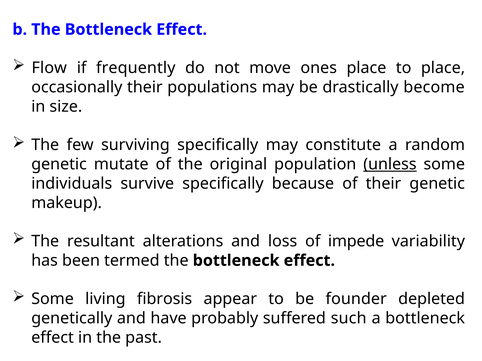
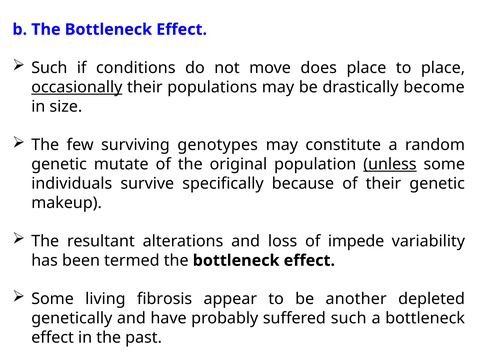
Flow: Flow -> Such (49, 68)
frequently: frequently -> conditions (136, 68)
ones: ones -> does (319, 68)
occasionally underline: none -> present (77, 87)
surviving specifically: specifically -> genotypes (218, 145)
founder: founder -> another (356, 299)
